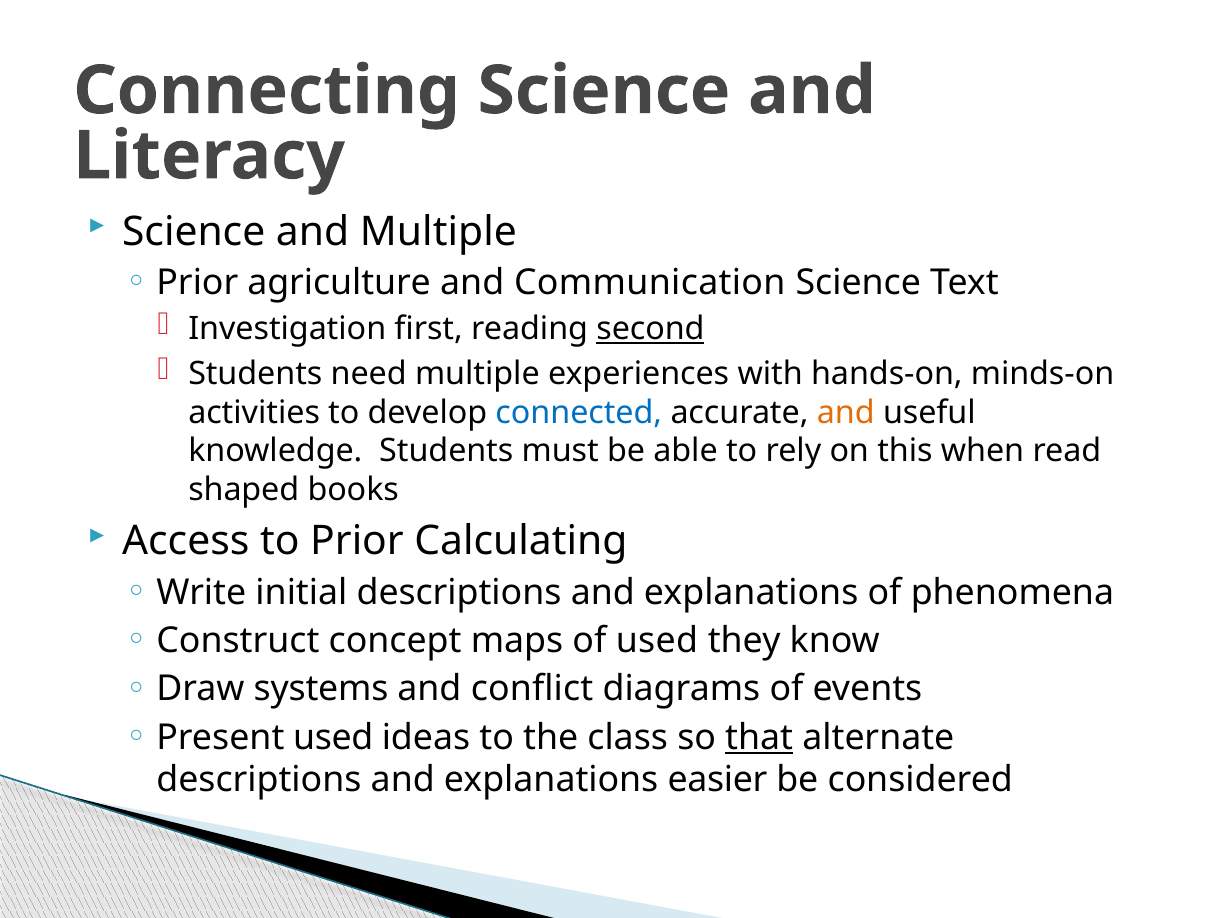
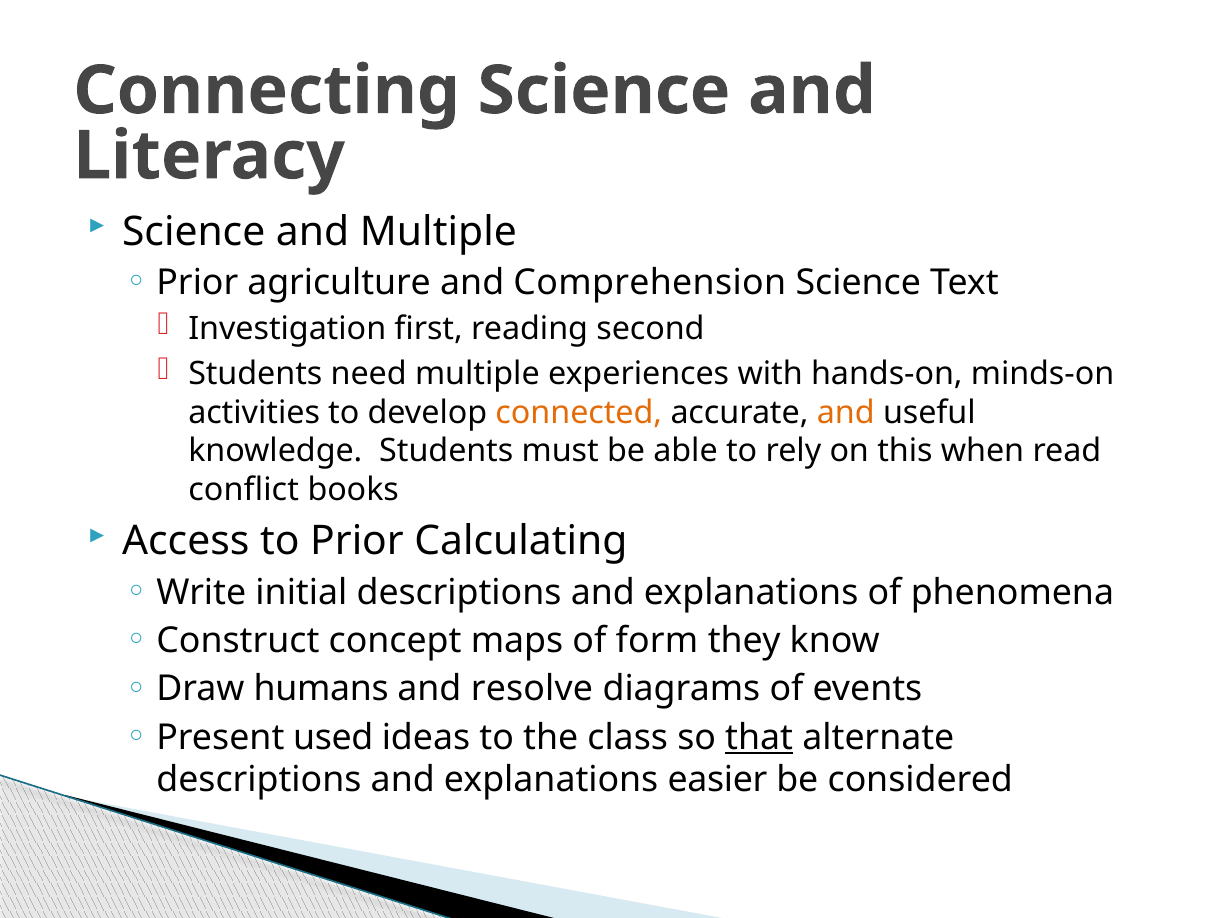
Communication: Communication -> Comprehension (650, 283)
second underline: present -> none (650, 329)
connected colour: blue -> orange (579, 413)
shaped: shaped -> conflict (244, 490)
of used: used -> form (657, 641)
systems: systems -> humans (321, 689)
conflict: conflict -> resolve (532, 689)
